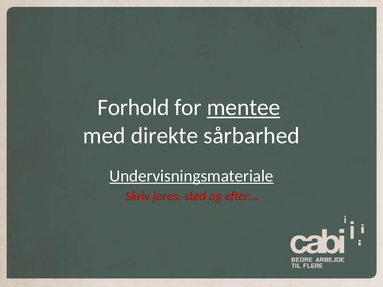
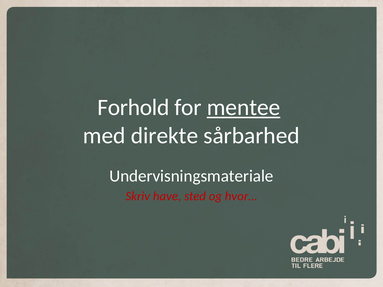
Undervisningsmateriale underline: present -> none (191, 176)
jeres: jeres -> have (167, 196)
efter…: efter… -> hvor… (241, 196)
